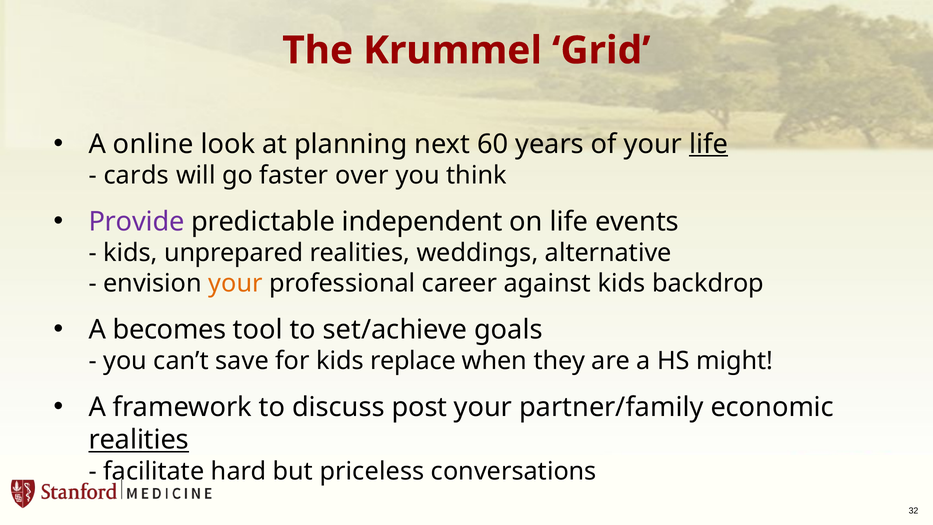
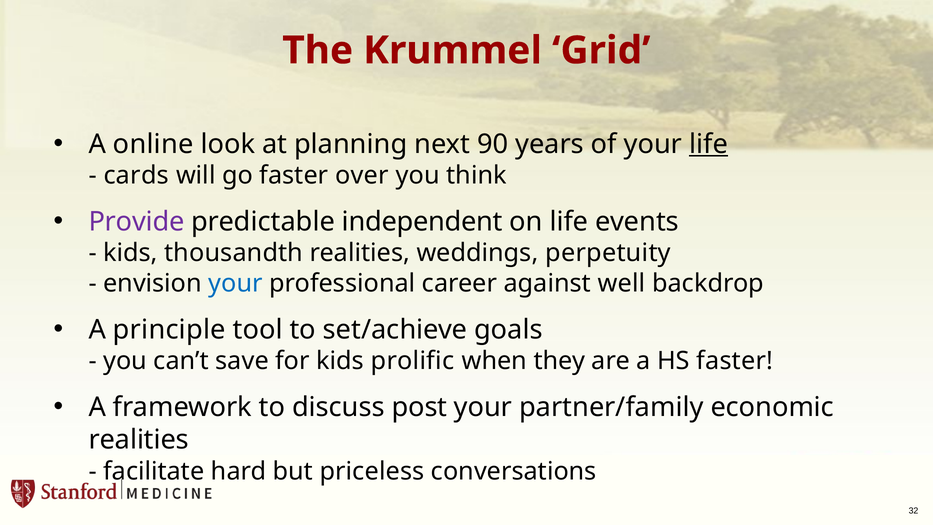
60: 60 -> 90 (493, 144)
unprepared: unprepared -> thousandth (234, 253)
alternative: alternative -> perpetuity (608, 253)
your colour: orange -> blue (236, 283)
against kids: kids -> well (622, 283)
becomes: becomes -> principle (169, 330)
replace: replace -> prolific (413, 361)
HS might: might -> faster (735, 361)
realities underline: present -> none (139, 440)
